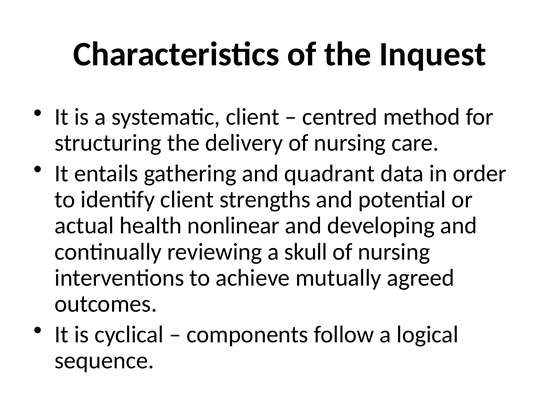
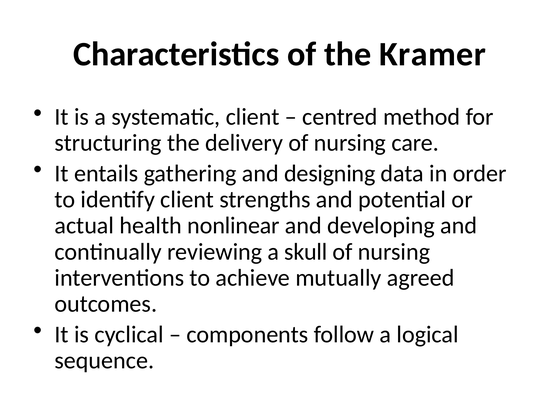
Inquest: Inquest -> Kramer (433, 54)
quadrant: quadrant -> designing (330, 174)
